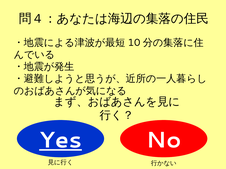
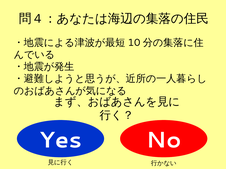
Yes underline: present -> none (60, 141)
